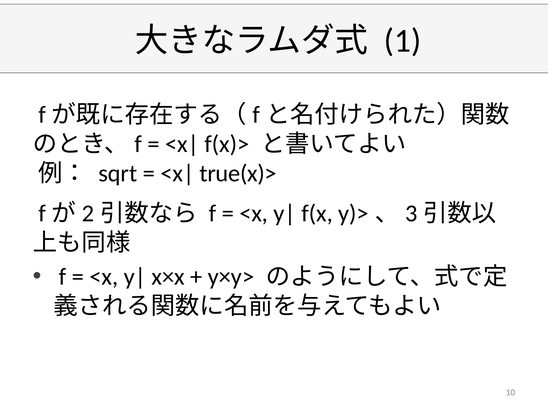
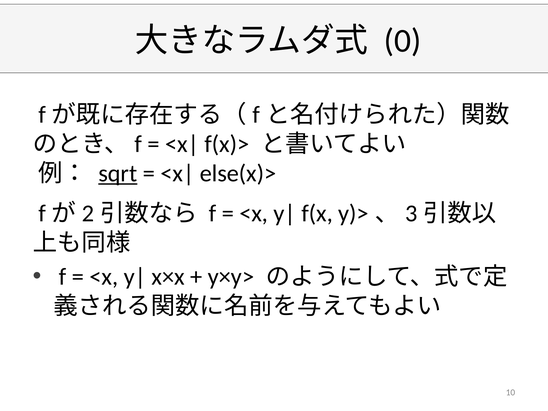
1: 1 -> 0 (403, 41)
sqrt underline: none -> present (118, 173)
true(x)>: true(x)> -> else(x)> (238, 173)
